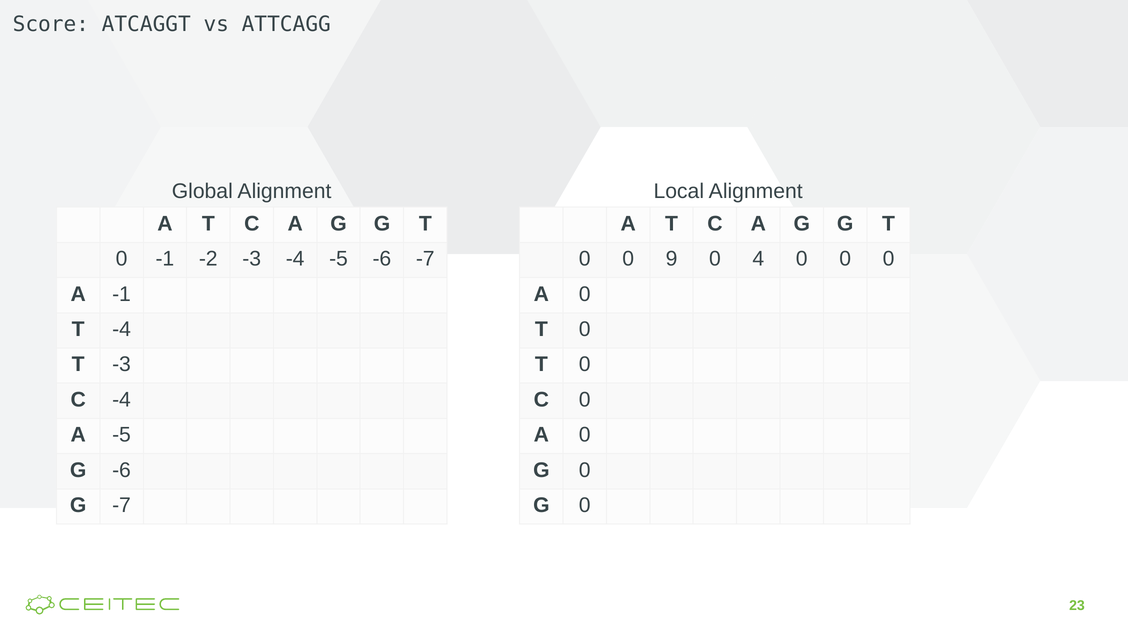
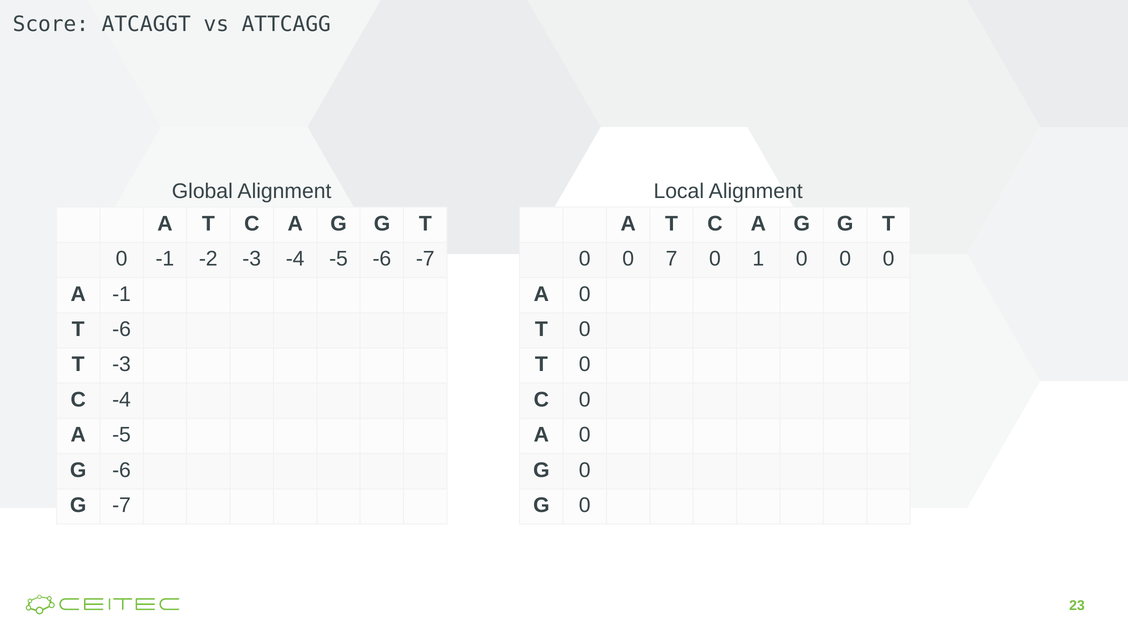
9: 9 -> 7 (672, 259)
4: 4 -> 1 (758, 259)
T -4: -4 -> -6 (122, 329)
